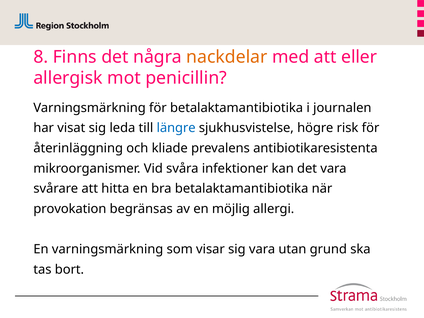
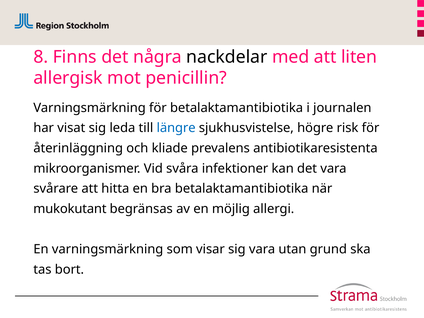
nackdelar colour: orange -> black (227, 57)
eller: eller -> liten (359, 57)
provokation: provokation -> mukokutant (70, 209)
